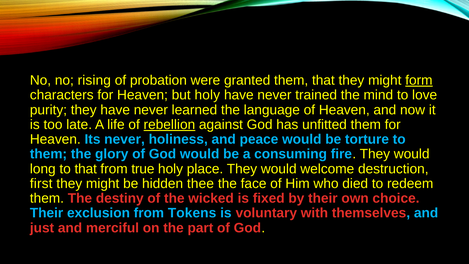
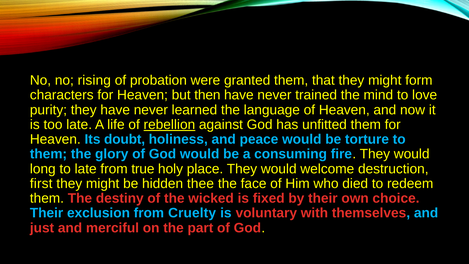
form underline: present -> none (419, 80)
but holy: holy -> then (207, 95)
Its never: never -> doubt (125, 139)
to that: that -> late (86, 169)
Tokens: Tokens -> Cruelty (192, 213)
